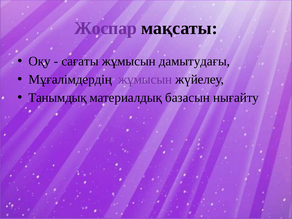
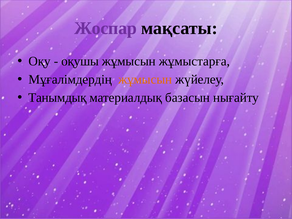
сағаты: сағаты -> оқушы (80, 61)
дамытудағы: дамытудағы -> жұмыстарға (194, 61)
жұмысын colour: purple -> orange (145, 79)
